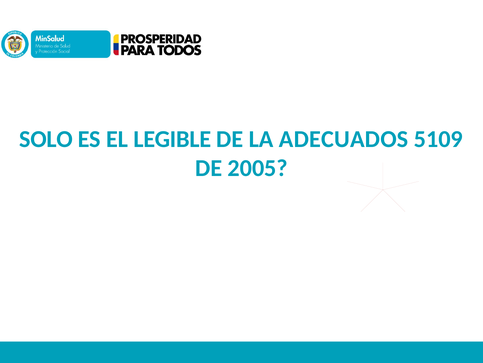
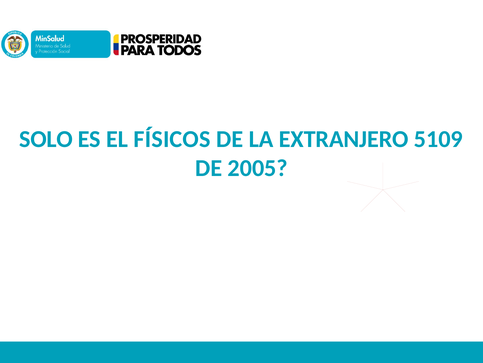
LEGIBLE: LEGIBLE -> FÍSICOS (172, 139)
ADECUADOS: ADECUADOS -> EXTRANJERO (344, 139)
